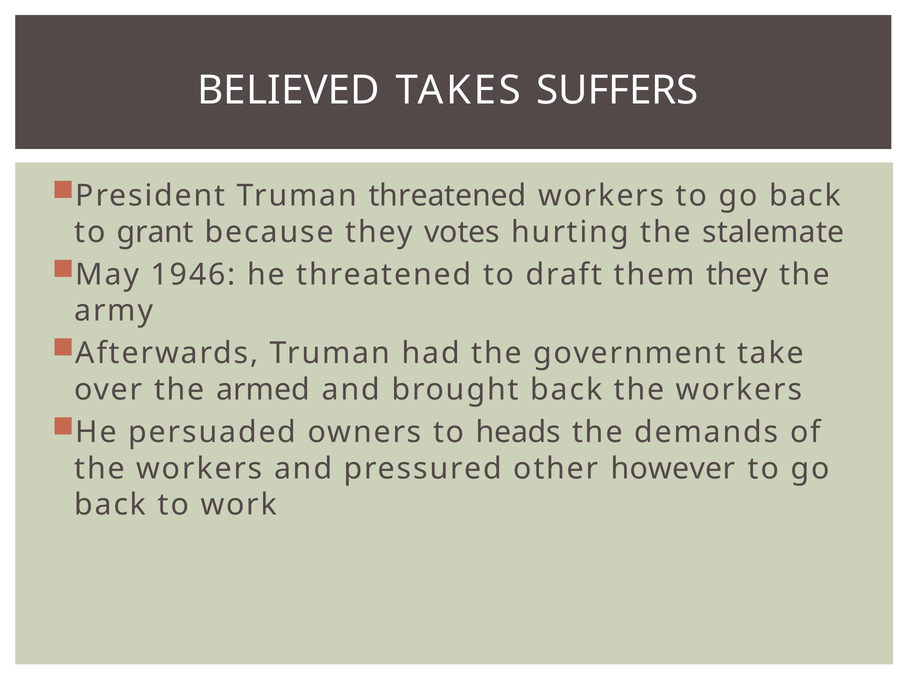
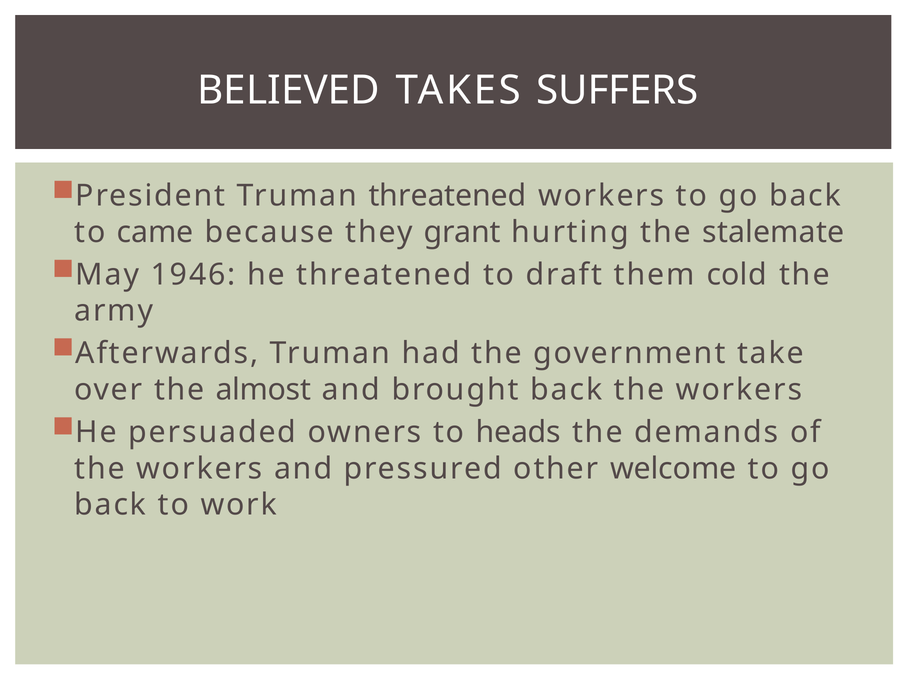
grant: grant -> came (155, 232)
votes: votes -> grant (462, 232)
them they: they -> cold (737, 275)
armed: armed -> almost (263, 390)
however: however -> welcome (673, 468)
